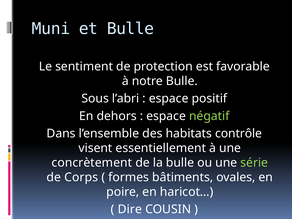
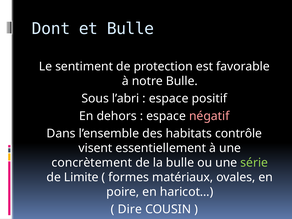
Muni: Muni -> Dont (51, 29)
négatif colour: light green -> pink (209, 116)
Corps: Corps -> Limite (81, 177)
bâtiments: bâtiments -> matériaux (183, 177)
